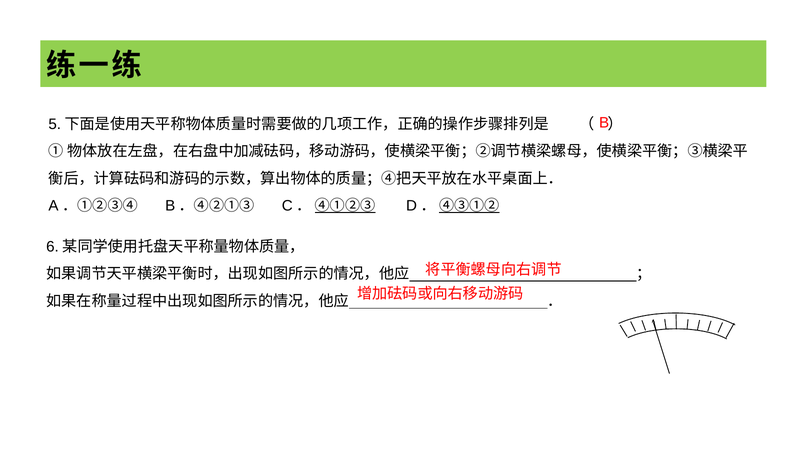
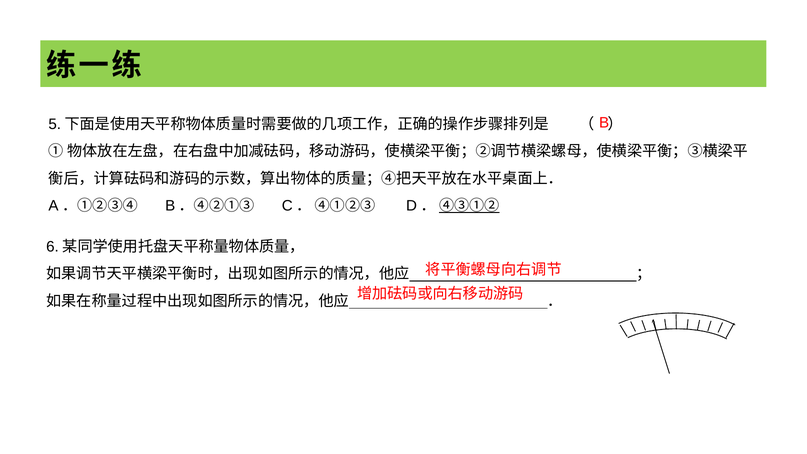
④①②③ underline: present -> none (345, 206)
